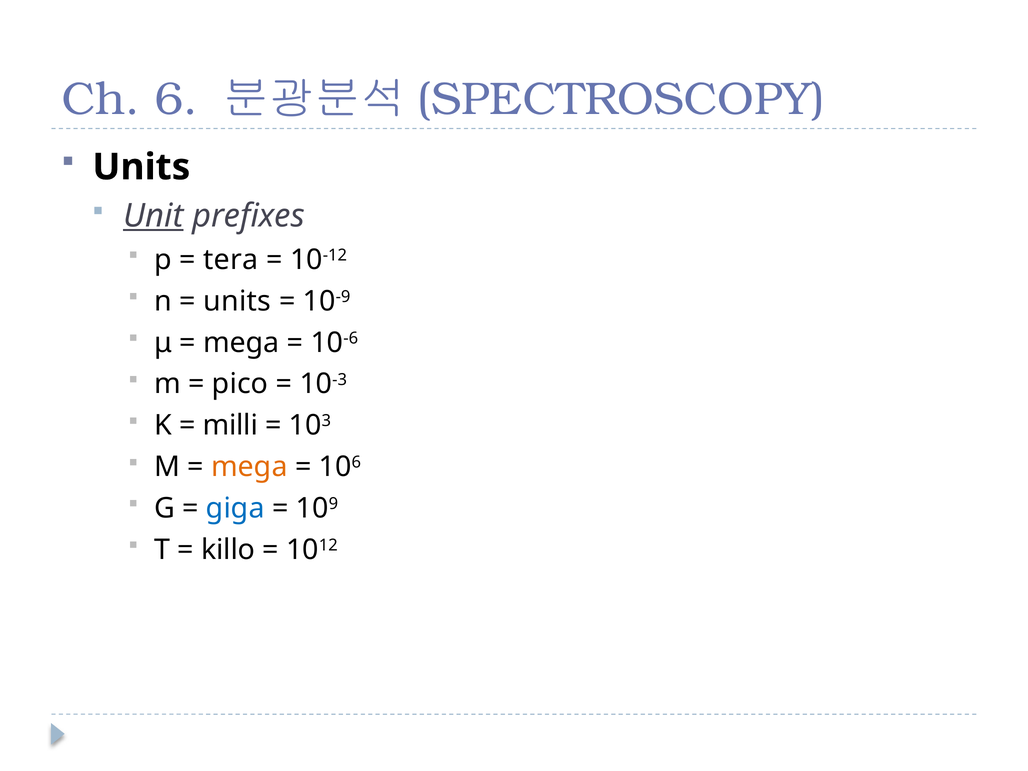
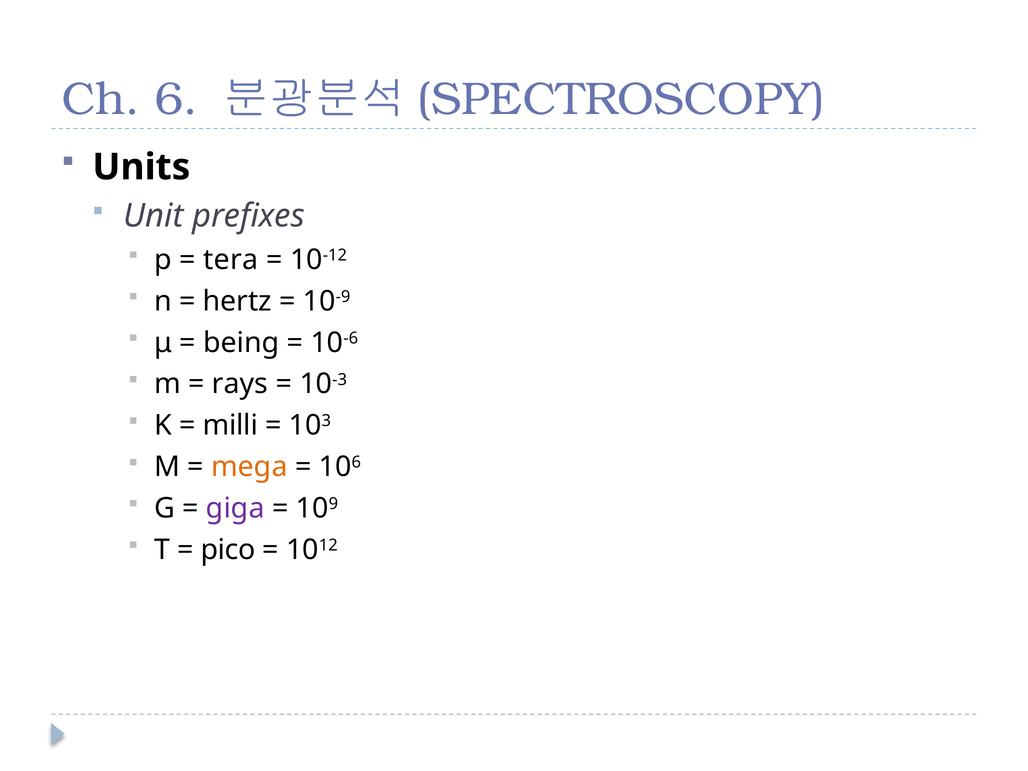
Unit underline: present -> none (153, 216)
units: units -> hertz (237, 301)
mega: mega -> being (241, 343)
pico: pico -> rays (240, 384)
giga colour: blue -> purple (235, 508)
killo: killo -> pico (228, 550)
